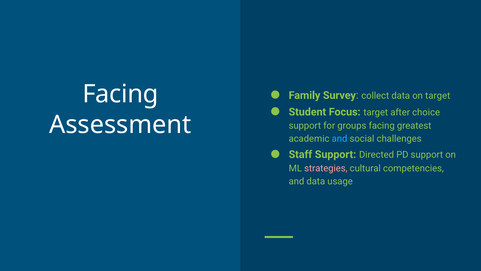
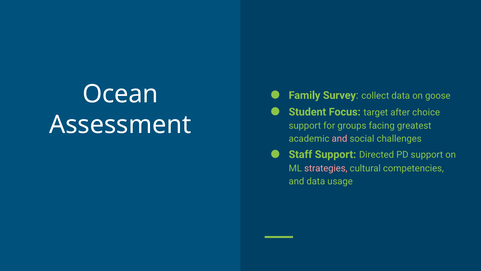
Facing: Facing -> Ocean (120, 94)
on target: target -> goose (438, 96)
and colour: light blue -> pink (339, 139)
